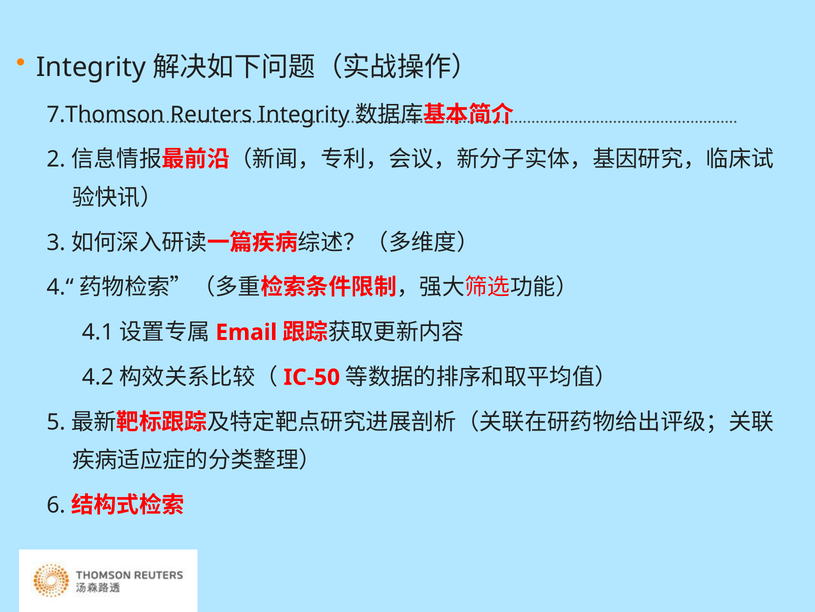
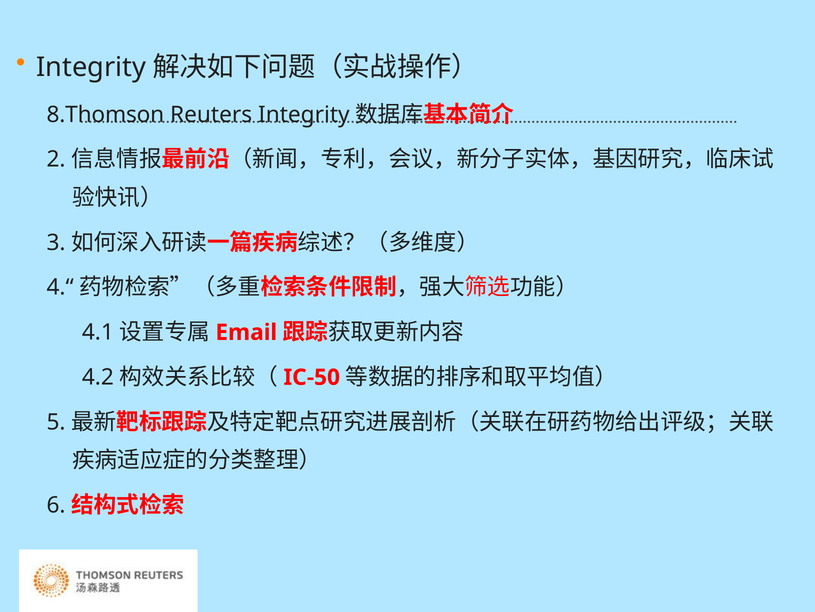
7.Thomson: 7.Thomson -> 8.Thomson (105, 114)
